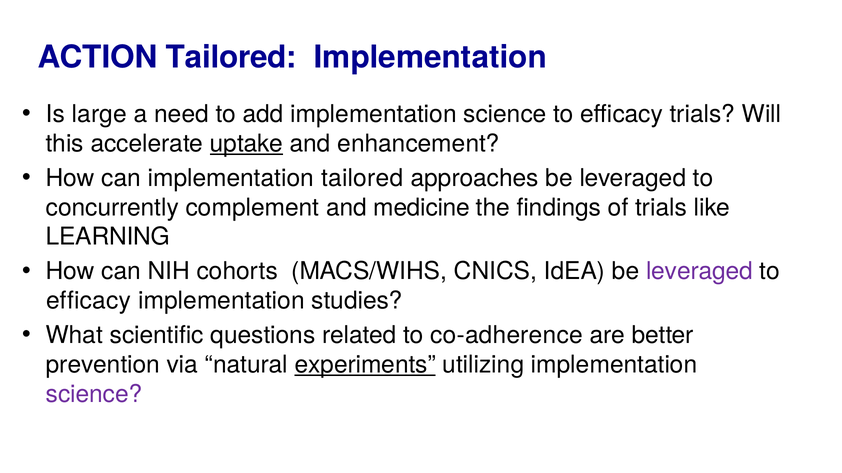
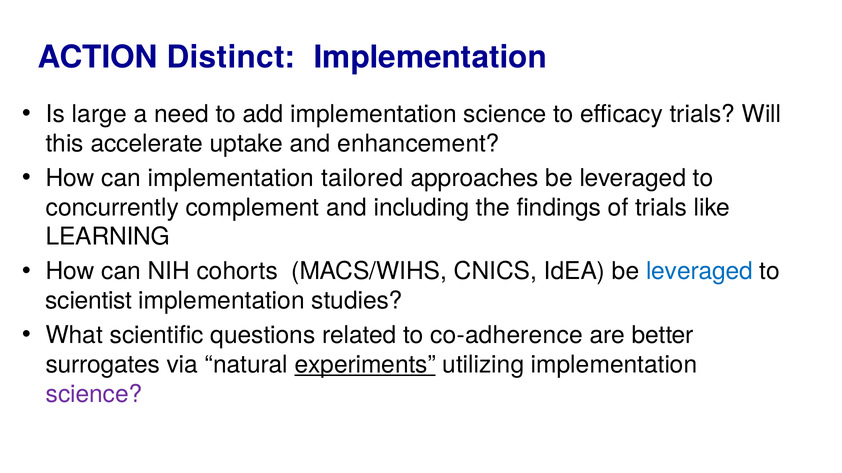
ACTION Tailored: Tailored -> Distinct (231, 57)
uptake underline: present -> none (247, 144)
medicine: medicine -> including (422, 208)
leveraged colour: purple -> blue (699, 272)
efficacy: efficacy -> scientist (89, 301)
prevention: prevention -> surrogates (103, 365)
